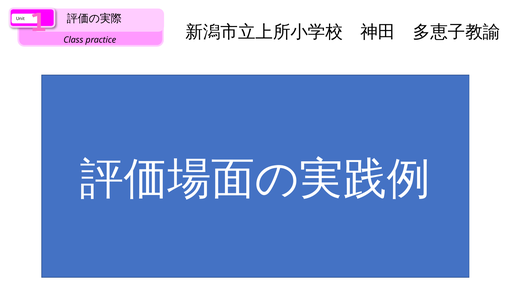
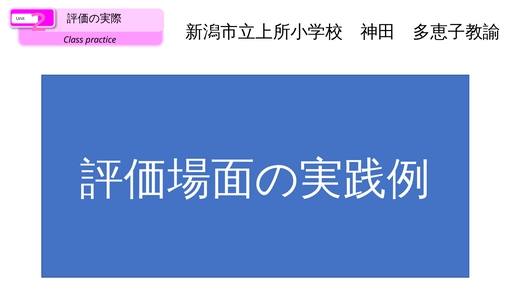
1: 1 -> 2 (38, 23)
